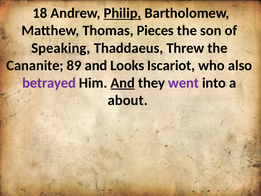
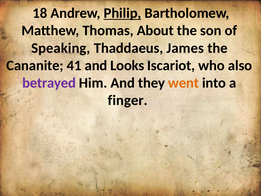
Pieces: Pieces -> About (155, 31)
Threw: Threw -> James (185, 48)
89: 89 -> 41 (74, 65)
And underline: present -> none (123, 83)
went colour: purple -> orange (184, 83)
about: about -> finger (128, 100)
